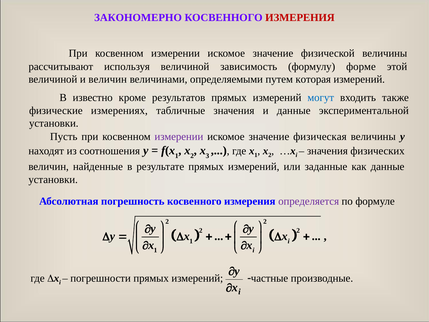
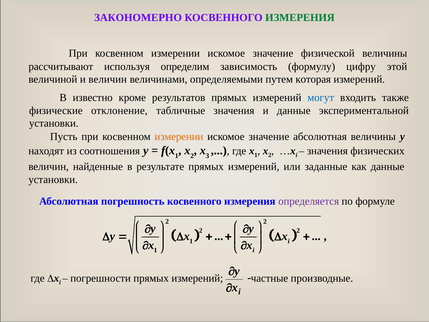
ИЗМЕРЕНИЯ colour: red -> green (300, 18)
используя величиной: величиной -> определим (185, 66)
форме: форме -> цифру (361, 66)
измерениях: измерениях -> отклонение (119, 110)
измерении colour: purple -> orange (179, 137)
значение физическая: физическая -> абсолютная (320, 137)
